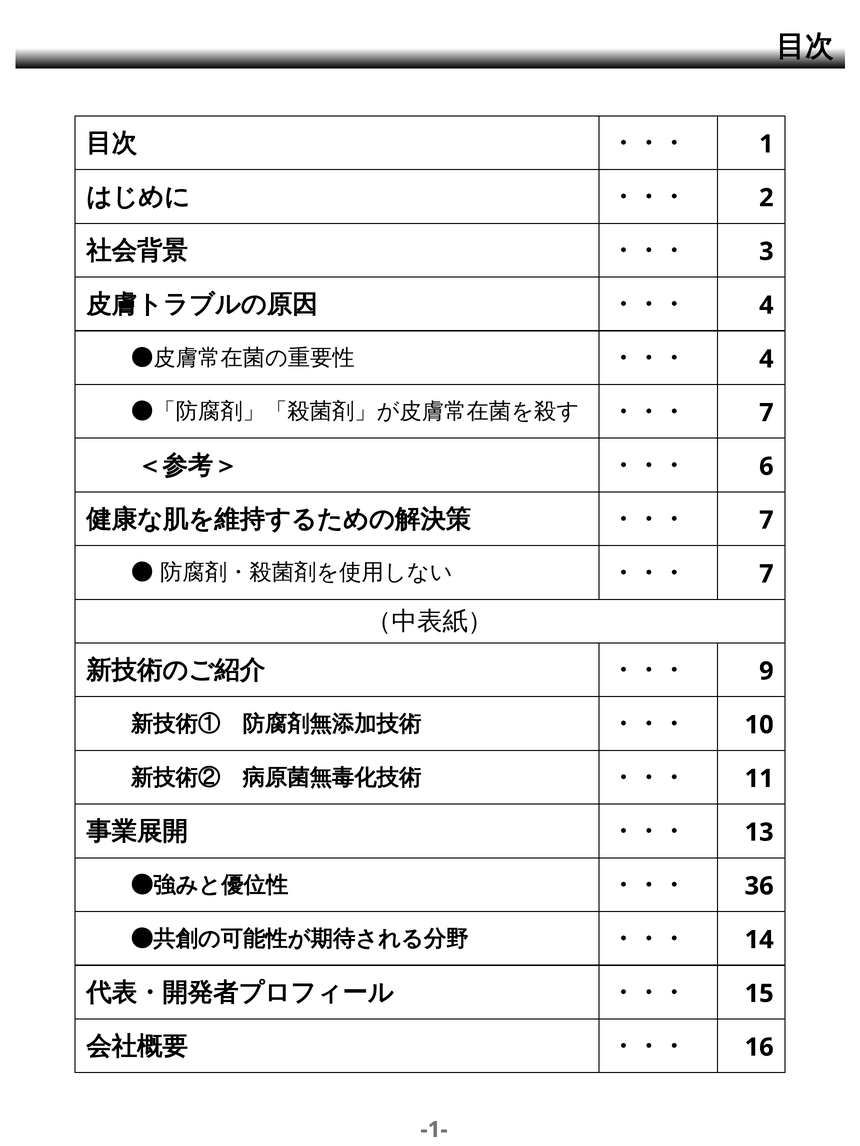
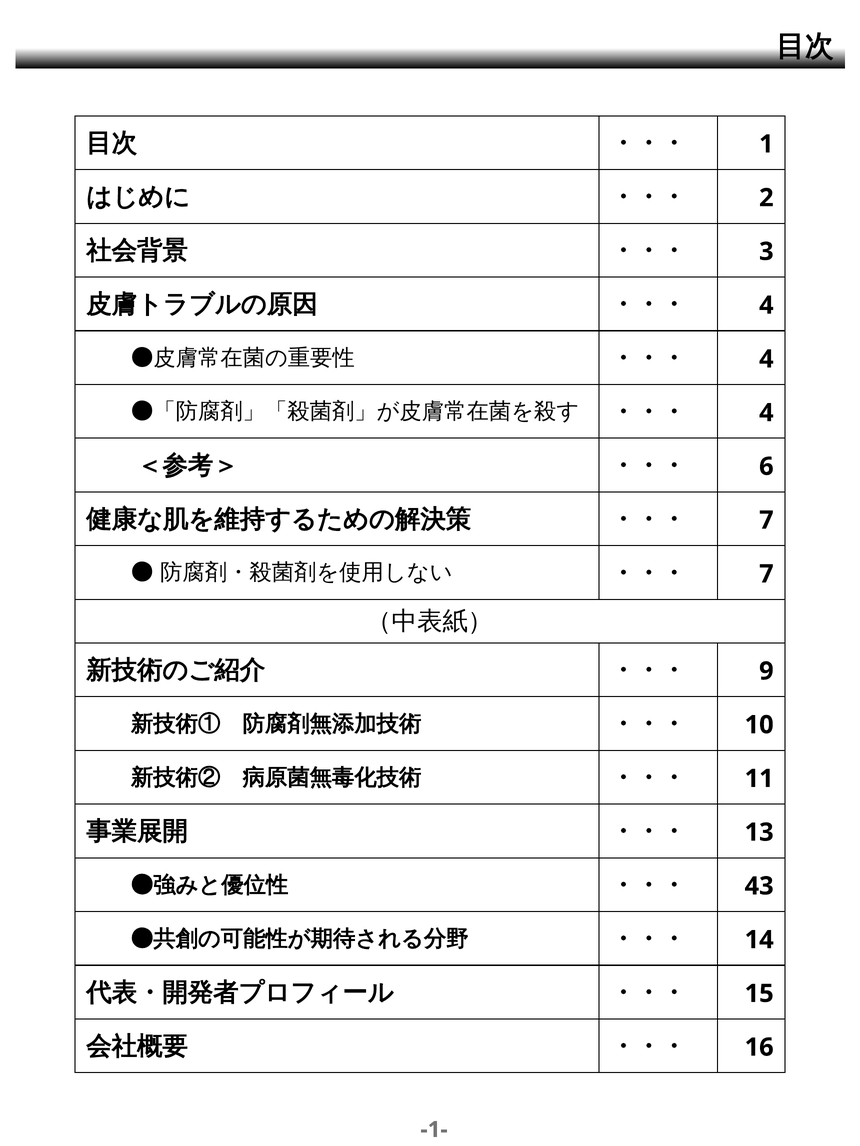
7: 7 -> 4 (766, 413)
36: 36 -> 43 (759, 887)
